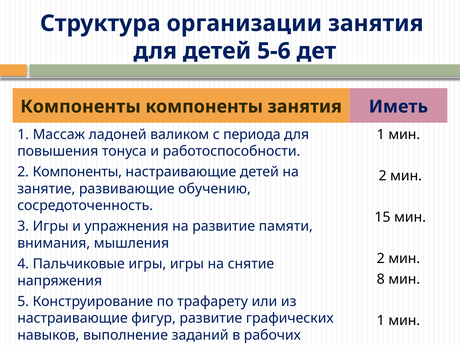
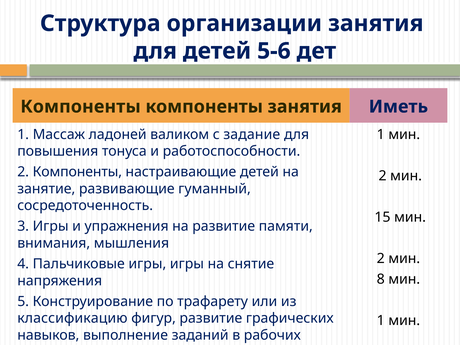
с периода: периода -> задание (252, 134)
обучению: обучению -> гуманный (215, 189)
настраивающие: настраивающие -> классификацию (72, 318)
